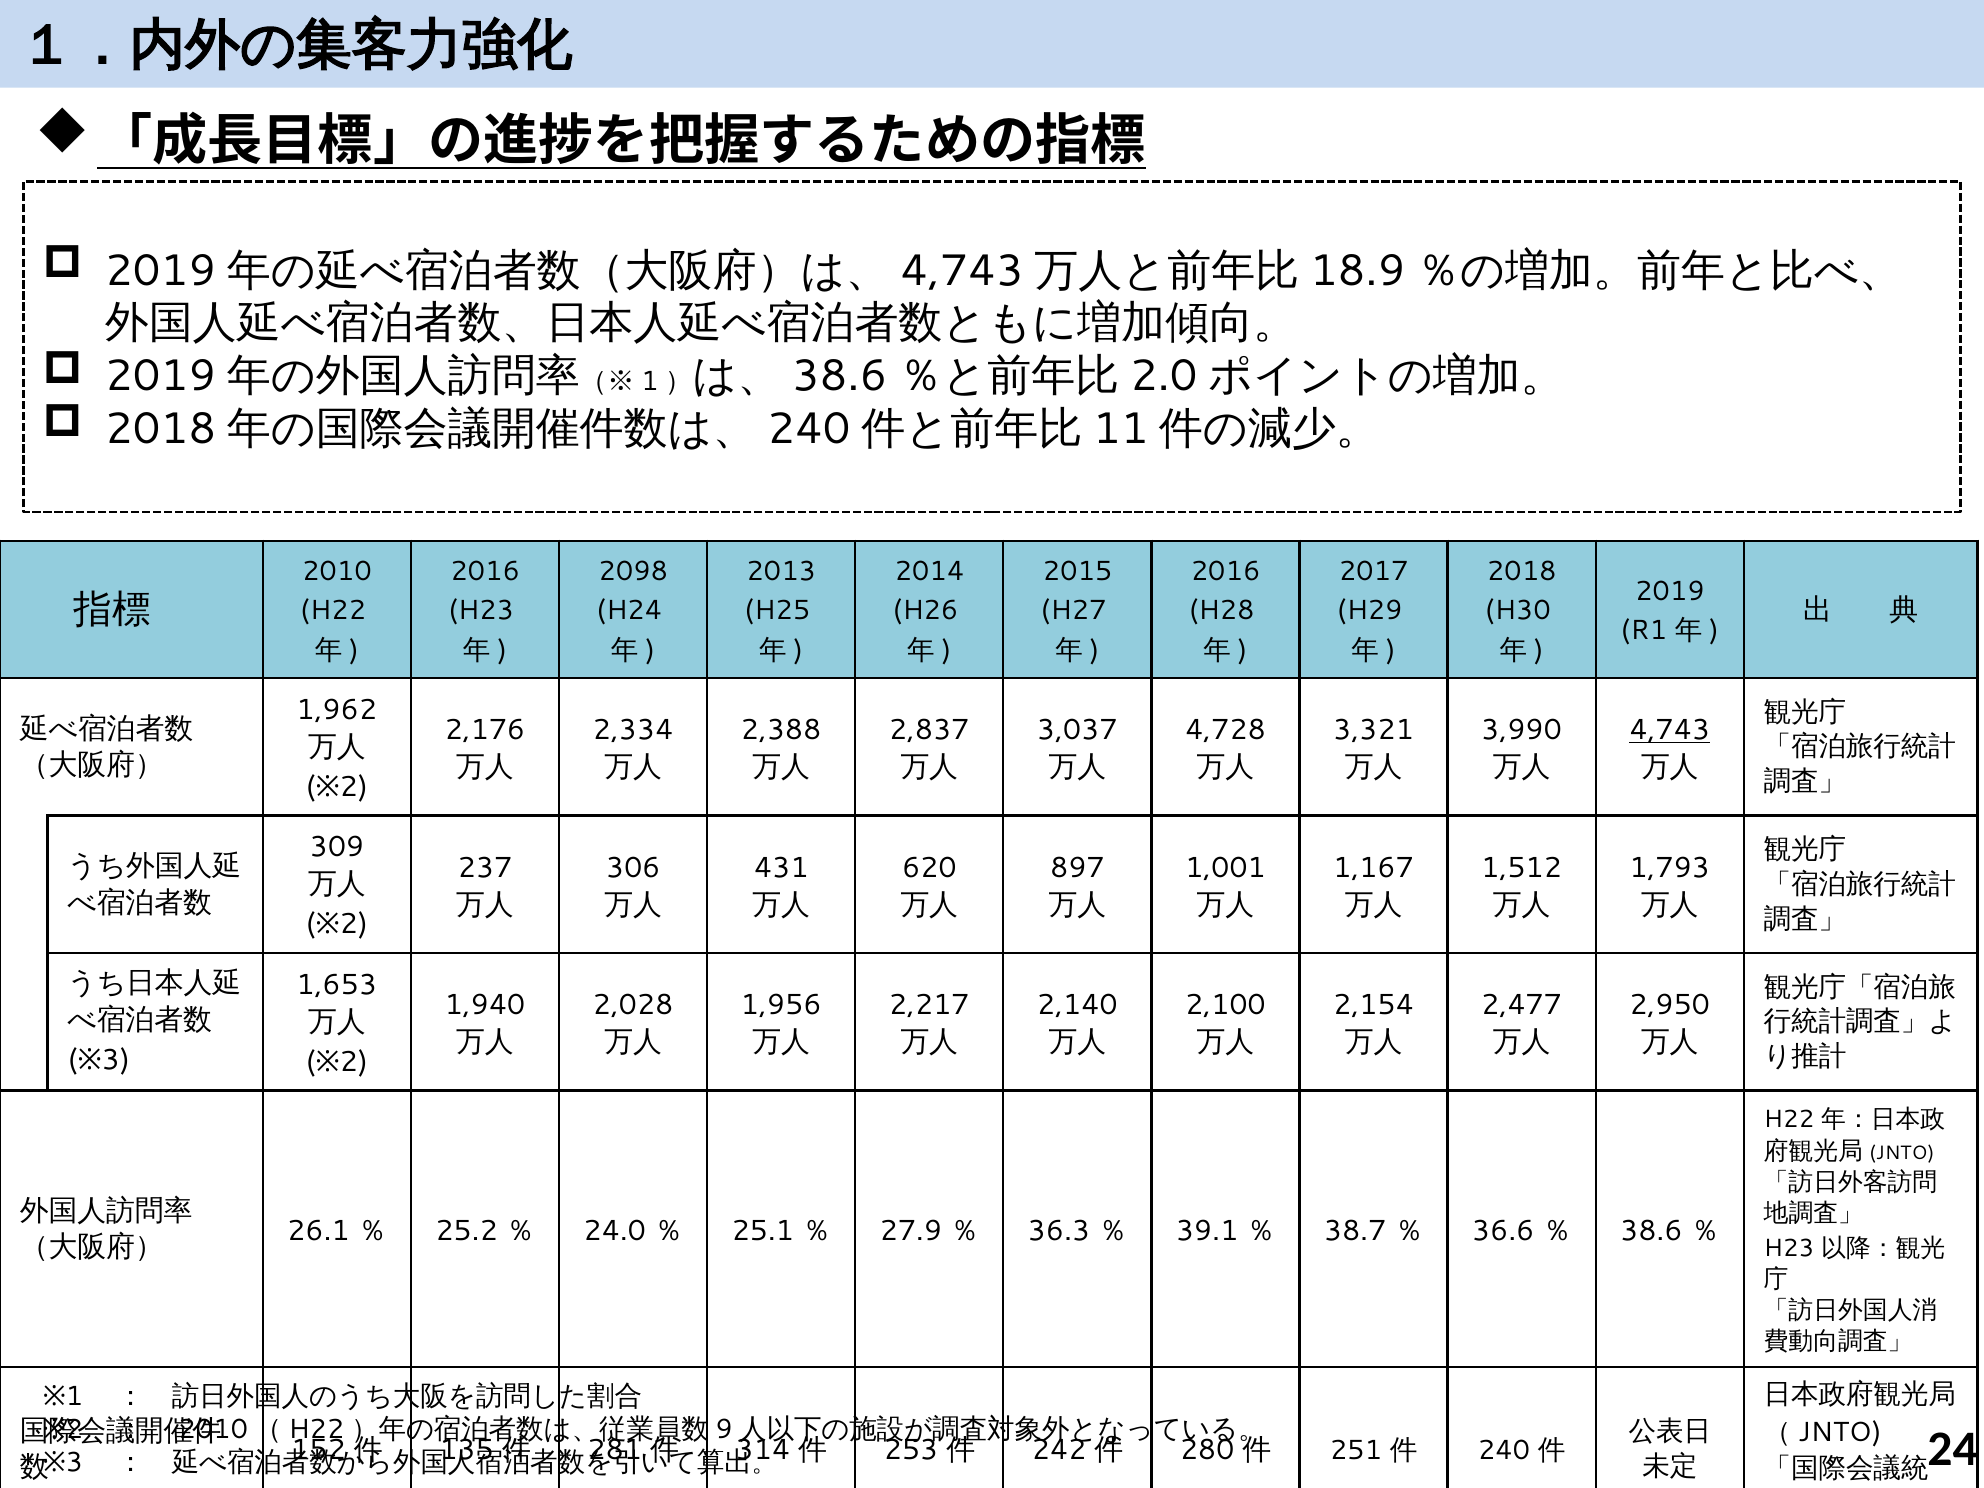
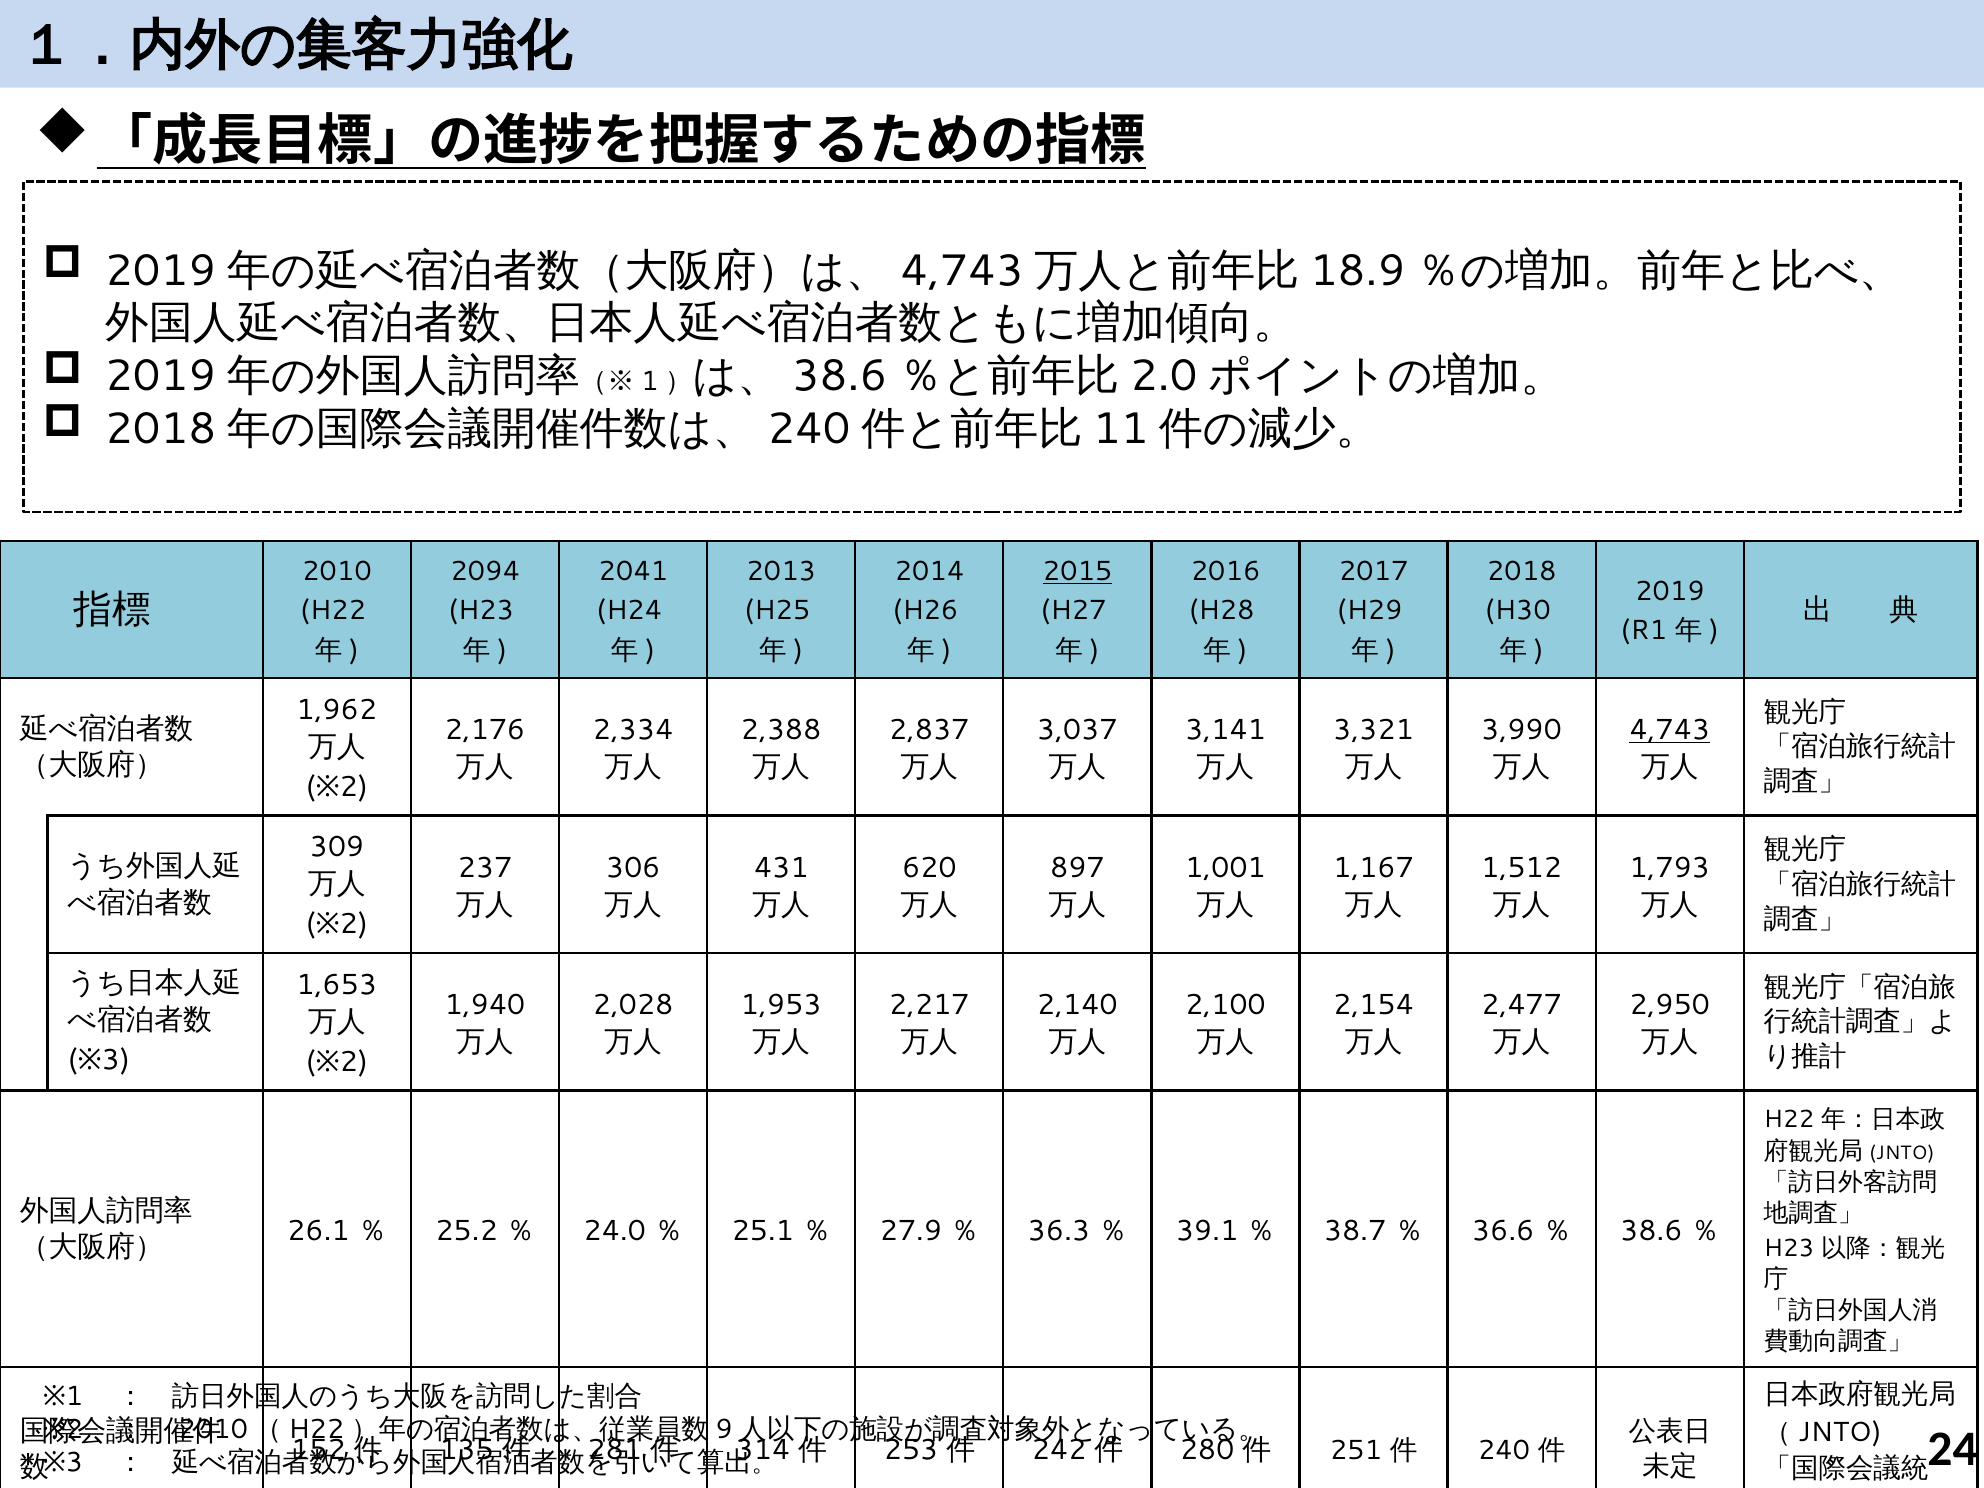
2016: 2016 -> 2094 (485, 572)
2098: 2098 -> 2041 (633, 572)
2015 underline: none -> present (1078, 572)
4,728: 4,728 -> 3,141 (1225, 730)
1,956: 1,956 -> 1,953 (781, 1005)
